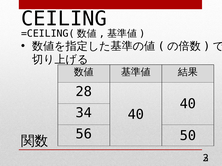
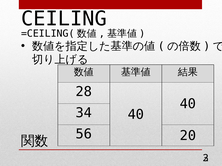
50: 50 -> 20 (188, 136)
